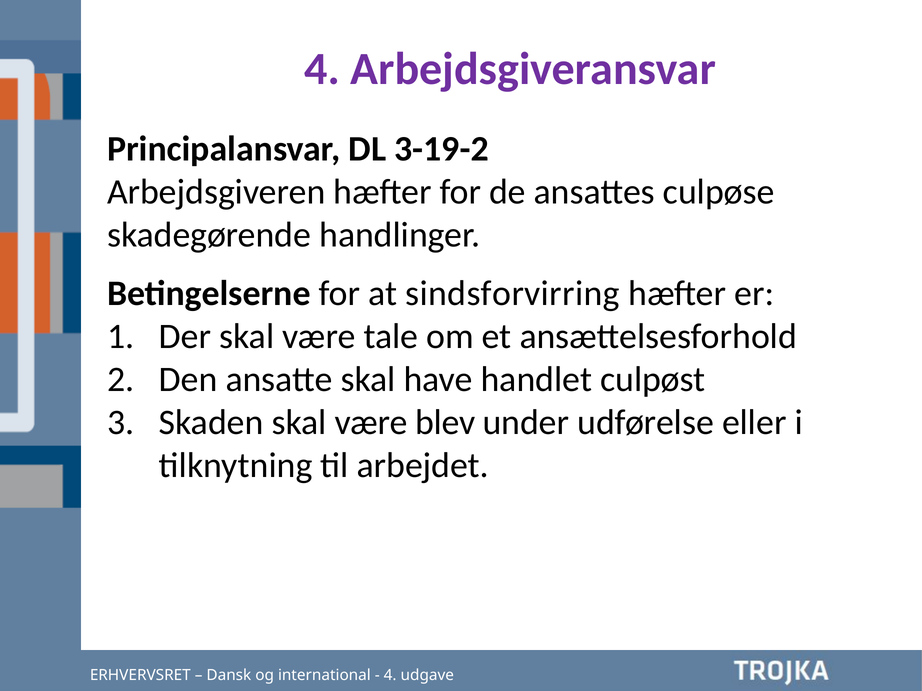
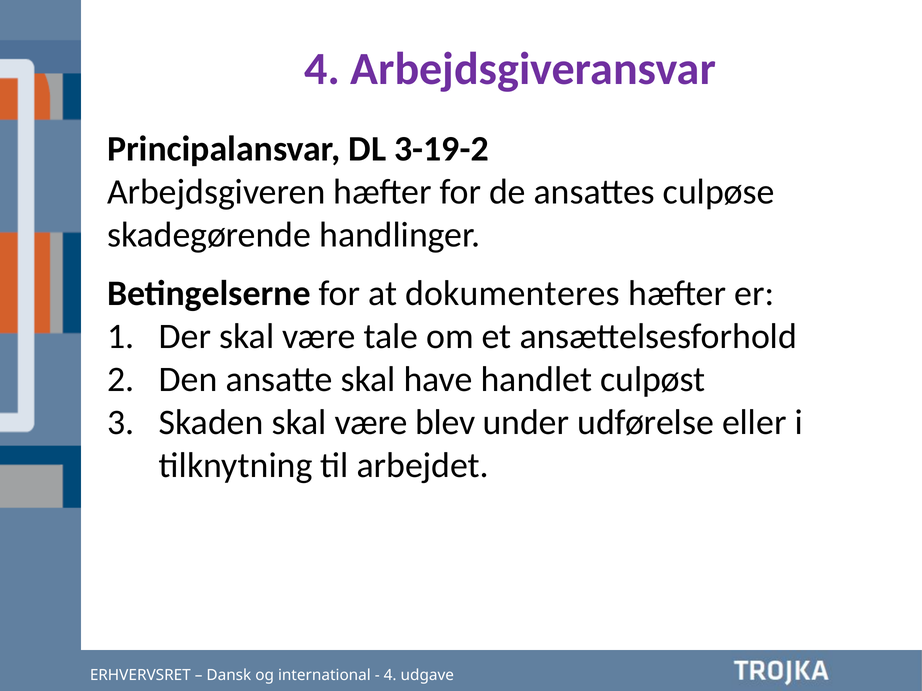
sindsforvirring: sindsforvirring -> dokumenteres (513, 294)
